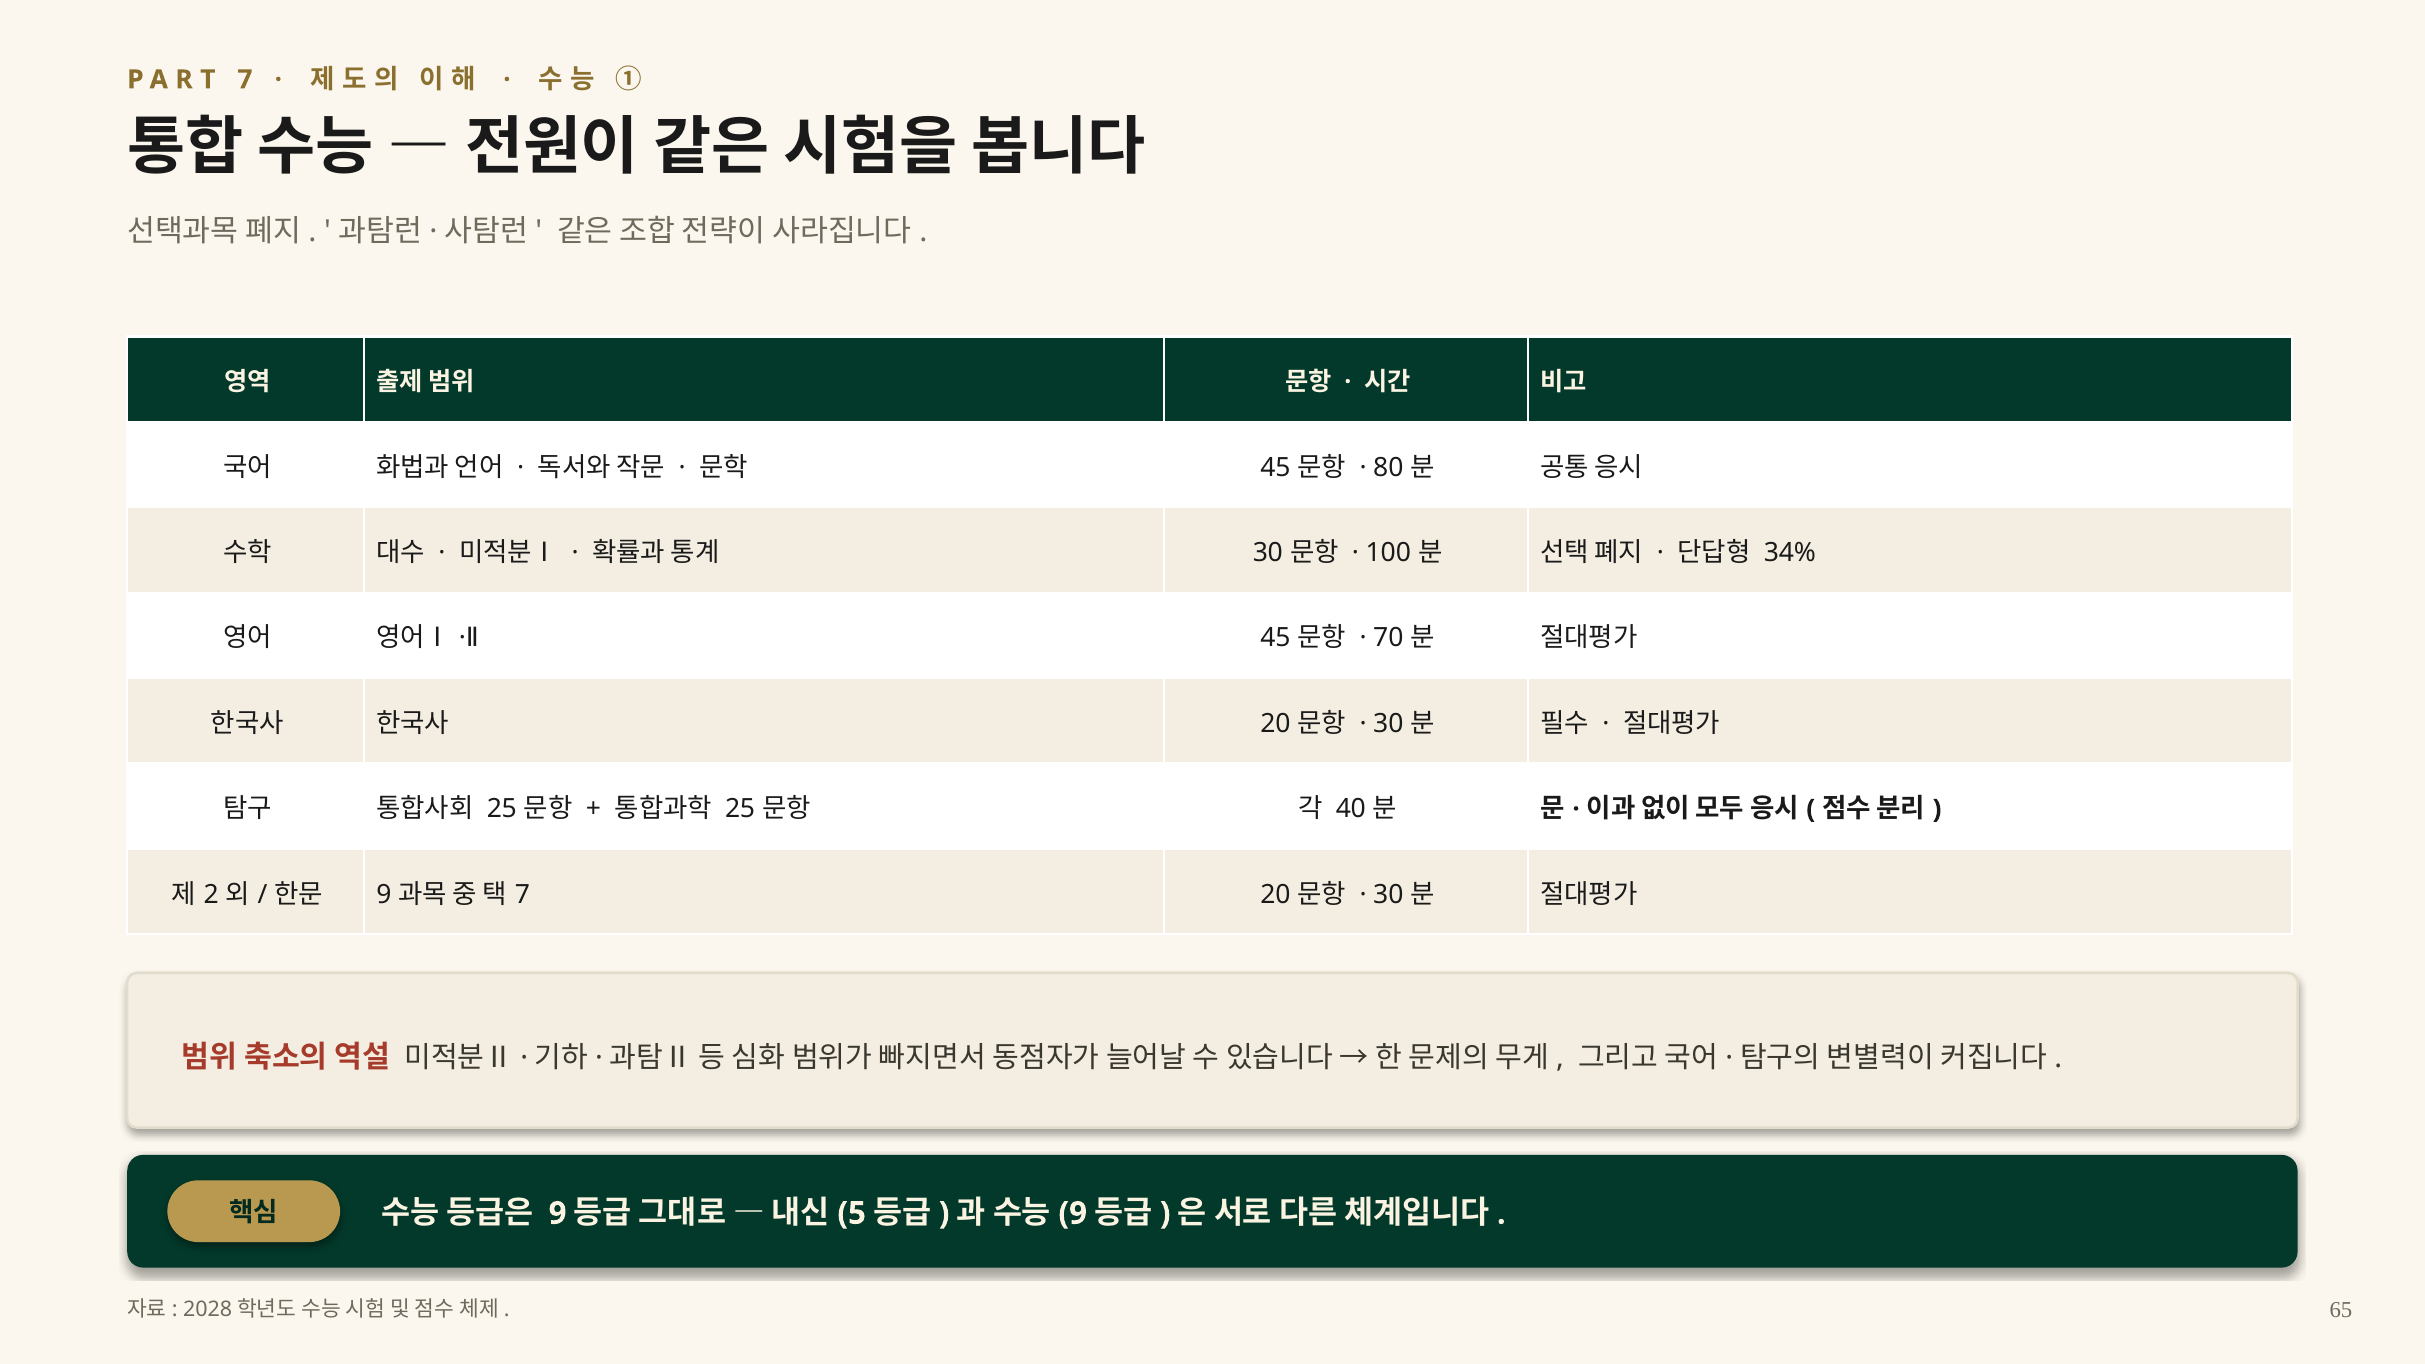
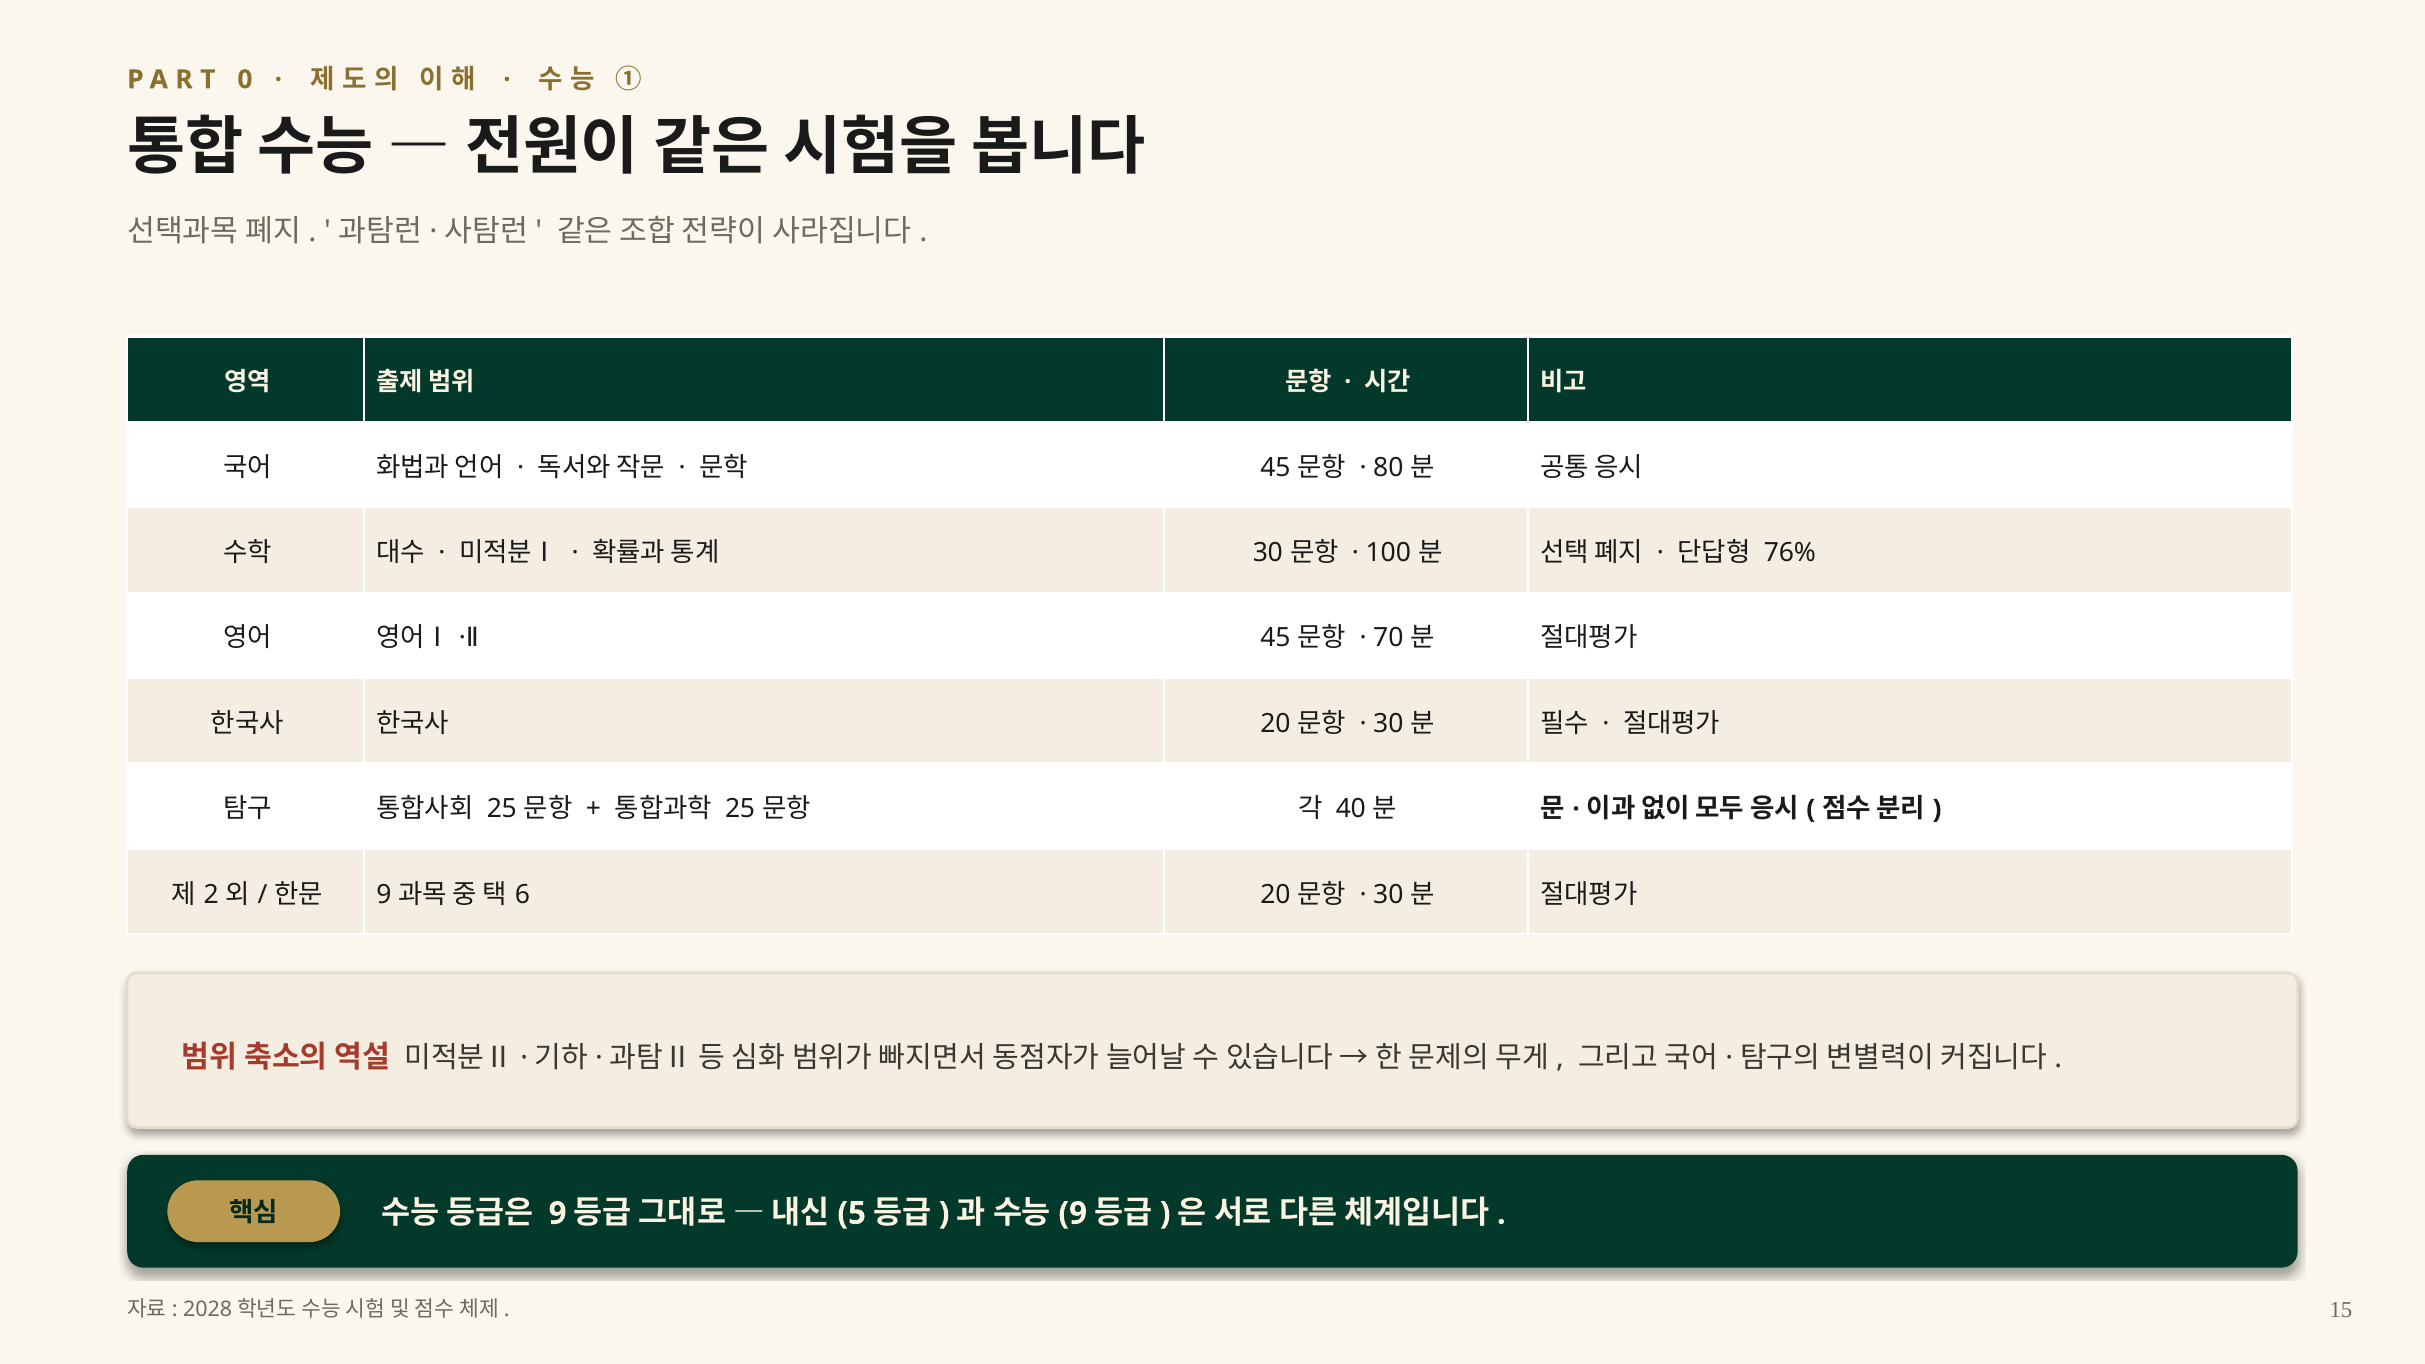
7: 7 -> 0 (245, 80)
34%: 34% -> 76% (1790, 553)
7: 7 -> 6 (522, 894)
65: 65 -> 15 (2341, 1310)
